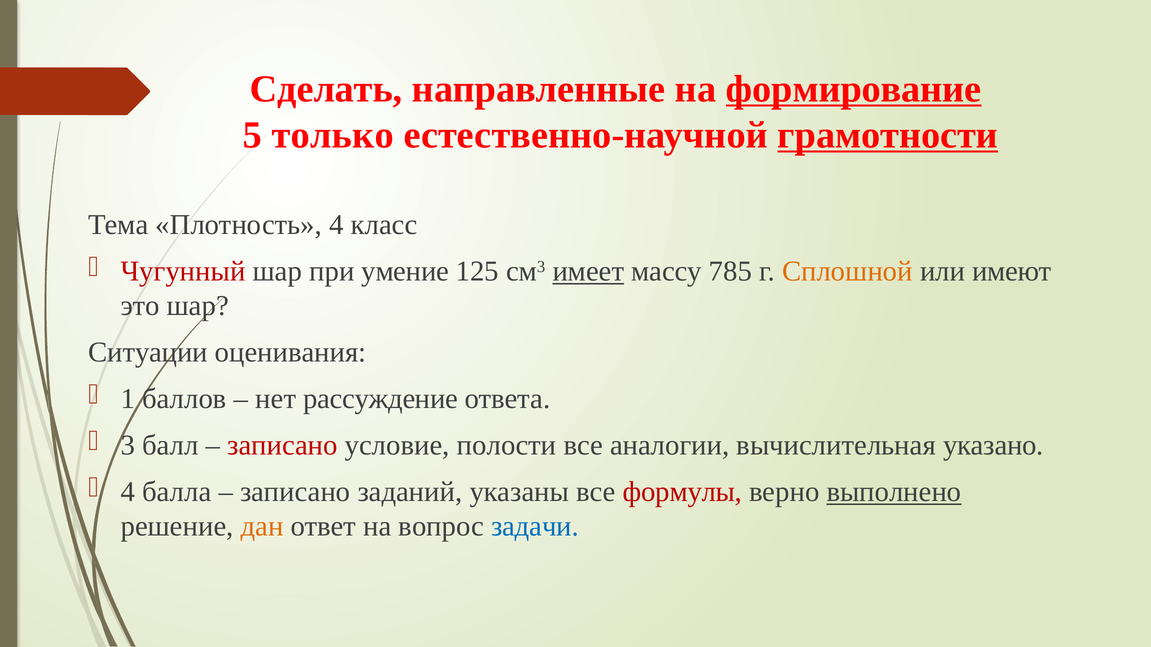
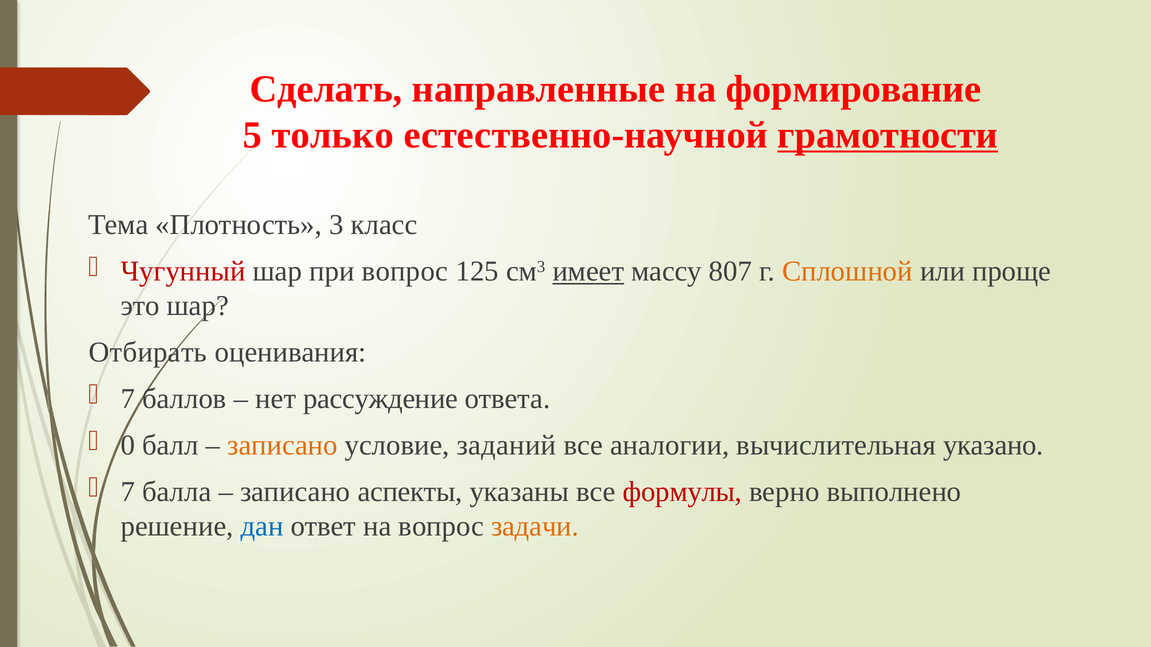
формирование underline: present -> none (854, 89)
Плотность 4: 4 -> 3 (336, 225)
при умение: умение -> вопрос (405, 272)
785: 785 -> 807 (730, 272)
имеют: имеют -> проще (1012, 272)
Ситуации: Ситуации -> Отбирать (148, 353)
1: 1 -> 7 (128, 399)
3: 3 -> 0 (128, 446)
записано colour: red -> orange (283, 446)
полости: полости -> заданий (506, 446)
4: 4 -> 7 (128, 492)
заданий: заданий -> аспекты (410, 492)
выполнено underline: present -> none (894, 492)
дан colour: orange -> blue (262, 527)
задачи colour: blue -> orange (535, 527)
